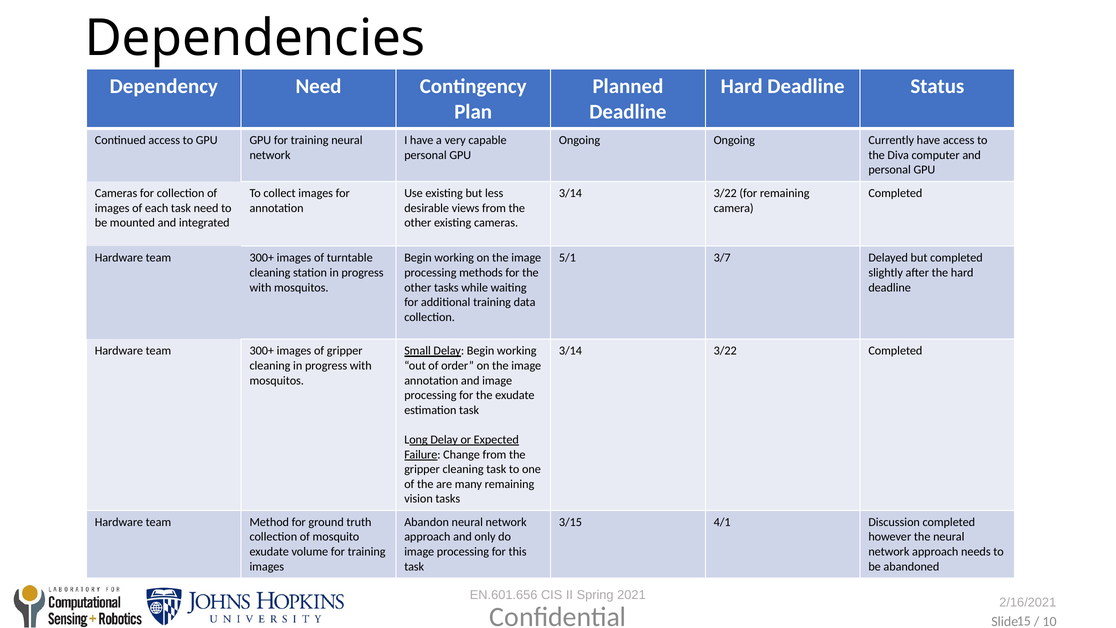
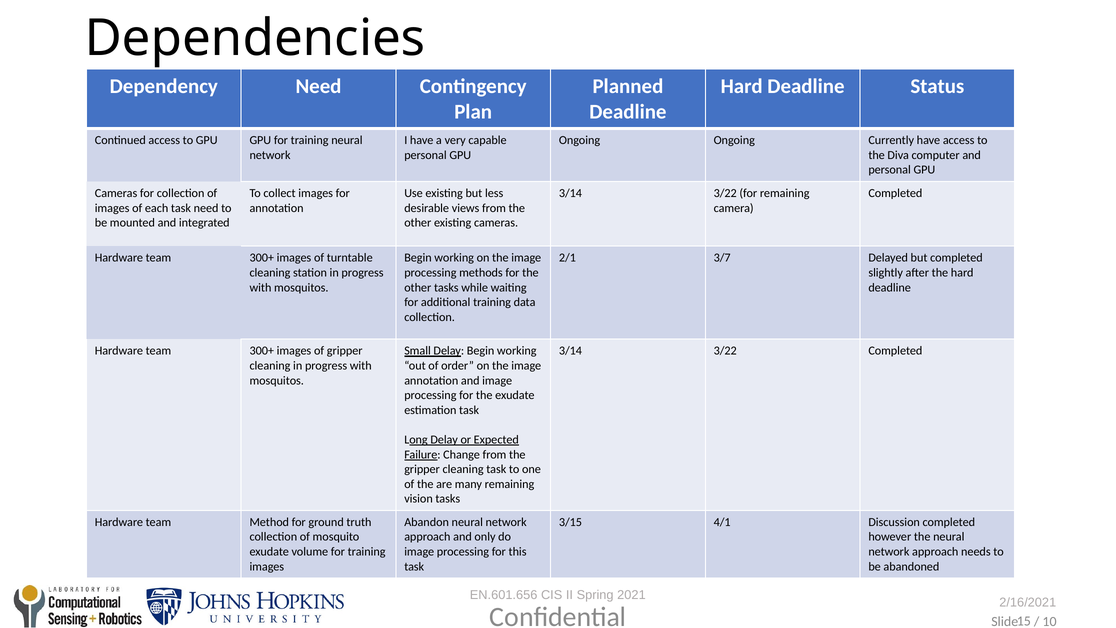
5/1: 5/1 -> 2/1 (567, 258)
